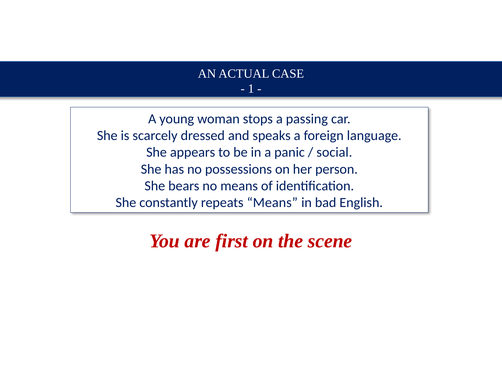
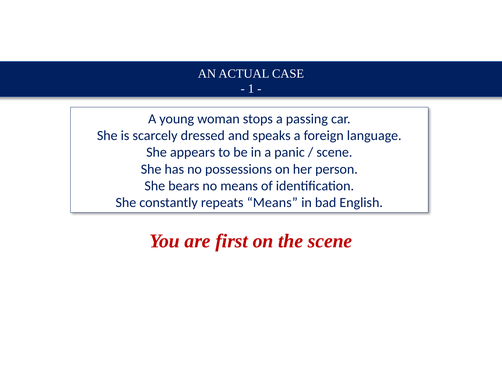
social: social -> scene (334, 153)
